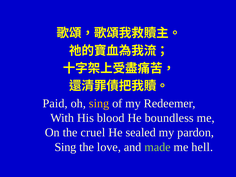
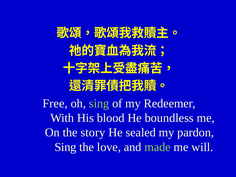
Paid: Paid -> Free (55, 103)
sing colour: yellow -> light green (99, 103)
cruel: cruel -> story (93, 132)
hell: hell -> will (202, 147)
